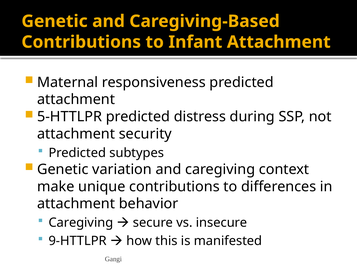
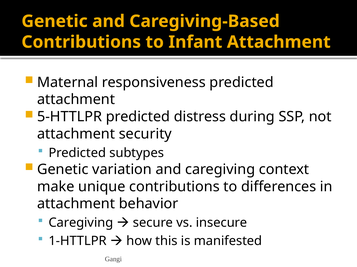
9-HTTLPR: 9-HTTLPR -> 1-HTTLPR (78, 242)
